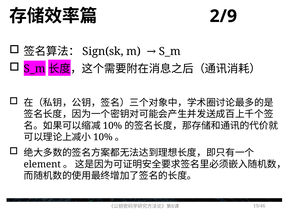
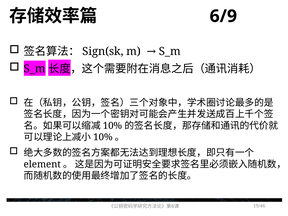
2/9: 2/9 -> 6/9 (223, 16)
